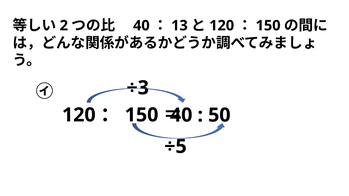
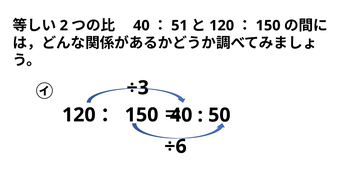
13: 13 -> 51 (179, 26)
÷5: ÷5 -> ÷6 (175, 147)
